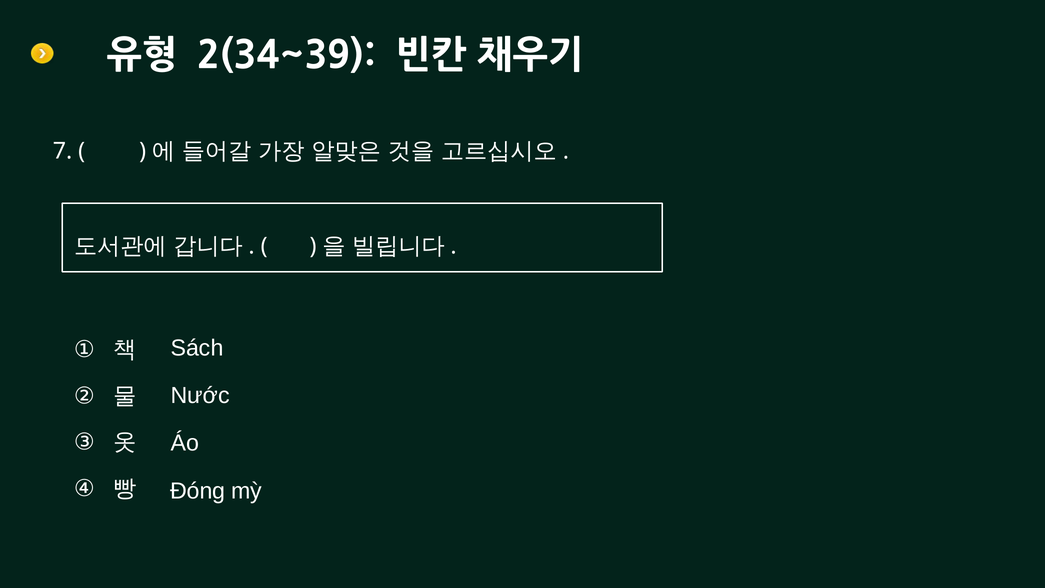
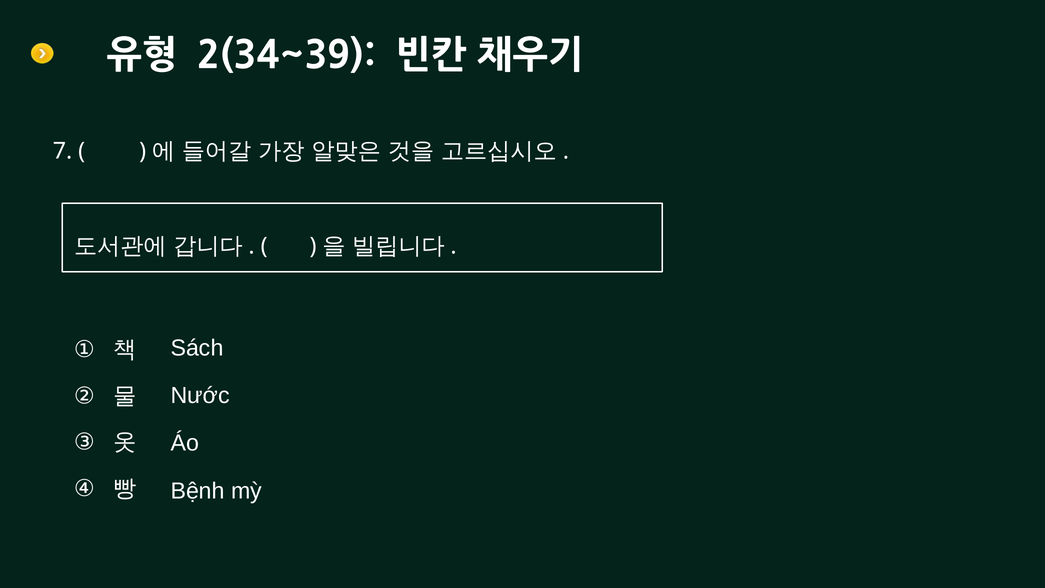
Đóng: Đóng -> Bệnh (198, 491)
